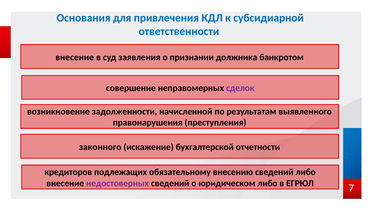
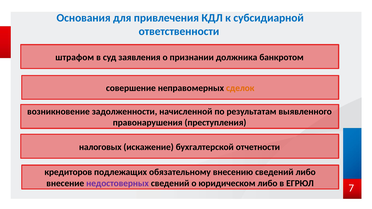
внесение: внесение -> штрафом (75, 57)
сделок colour: purple -> orange (240, 88)
законного: законного -> налоговых (100, 147)
